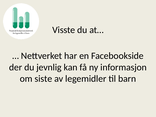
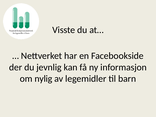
siste: siste -> nylig (43, 79)
